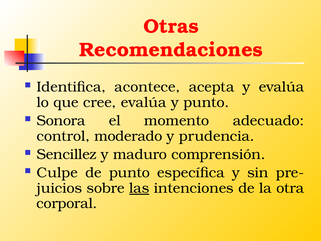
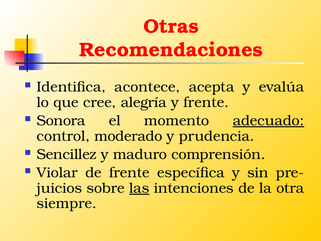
cree evalúa: evalúa -> alegría (144, 102)
y punto: punto -> frente (206, 102)
adecuado underline: none -> present (269, 120)
Culpe: Culpe -> Violar (57, 172)
de punto: punto -> frente (129, 172)
corporal: corporal -> siempre (67, 203)
